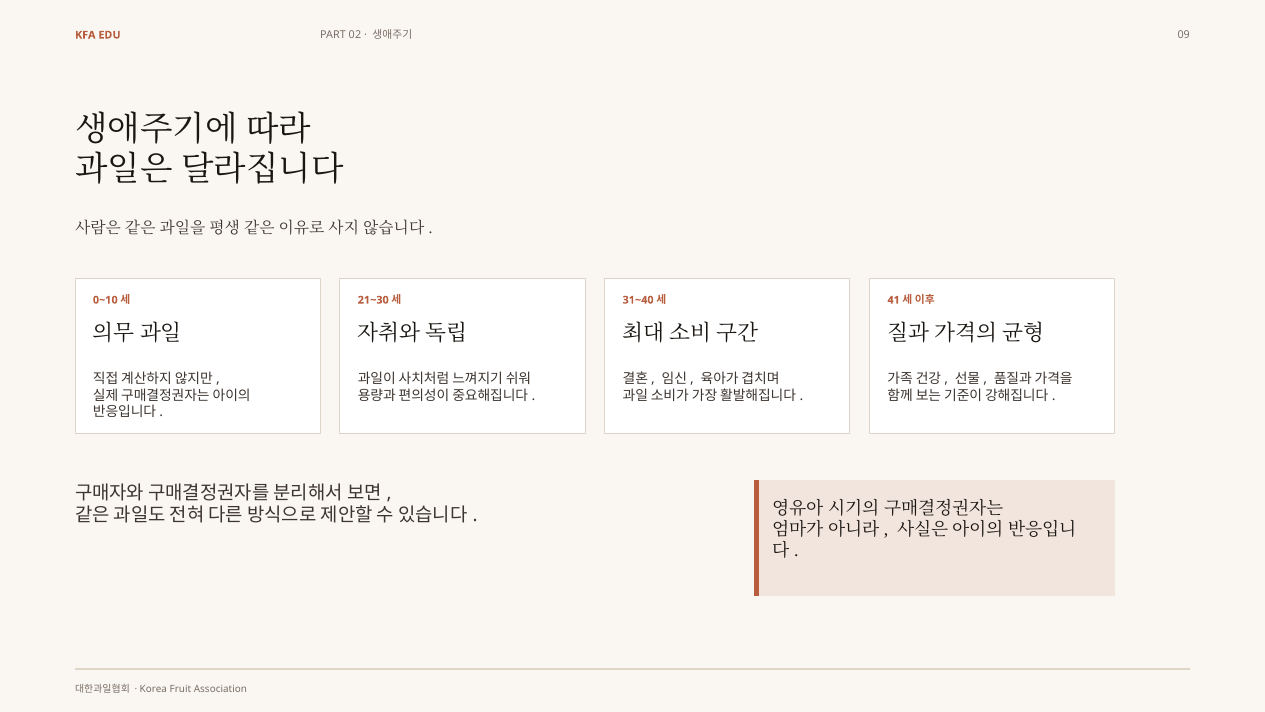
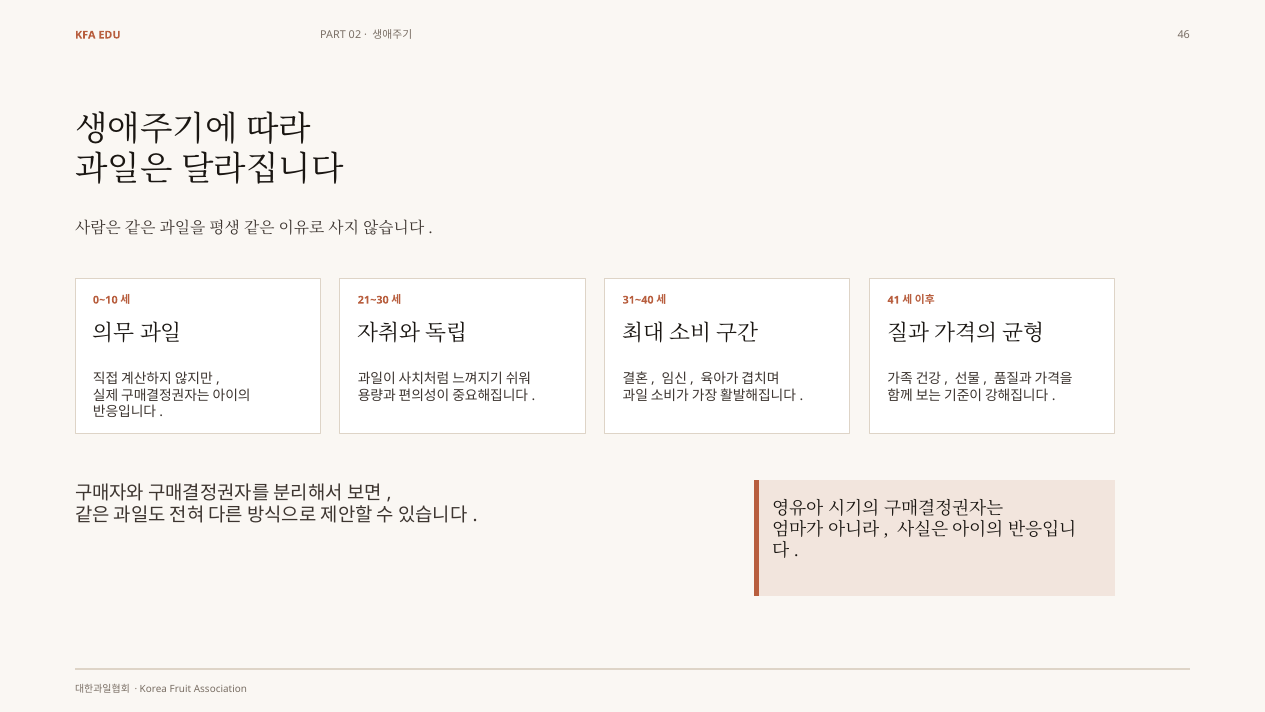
09: 09 -> 46 (1184, 35)
